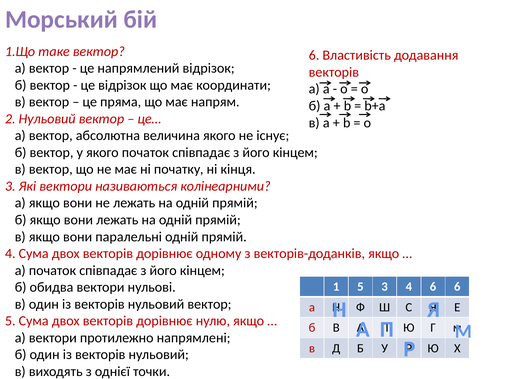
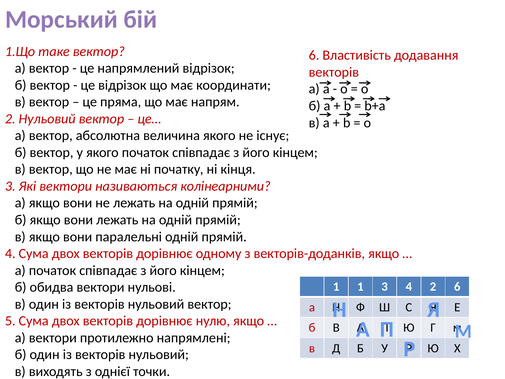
1 5: 5 -> 1 (360, 287)
4 6: 6 -> 2 (433, 287)
